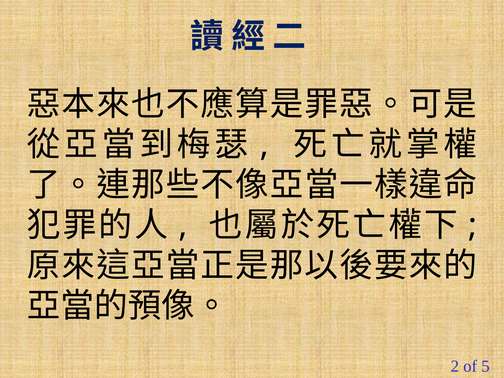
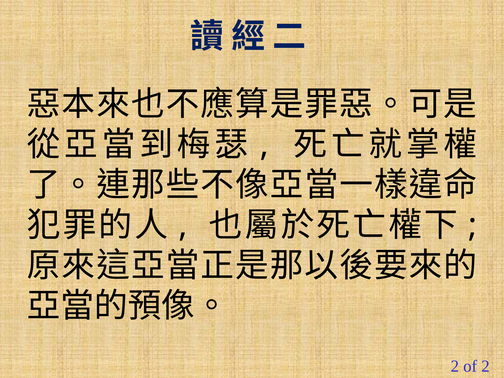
of 5: 5 -> 2 (486, 366)
